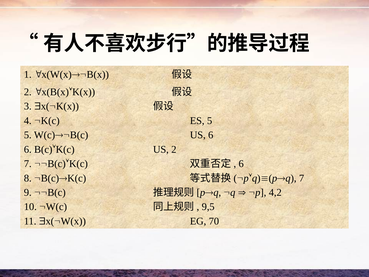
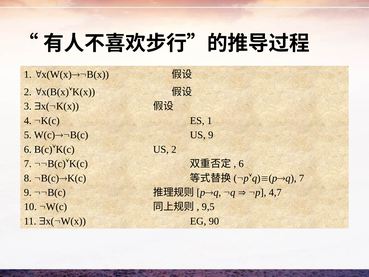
ES 5: 5 -> 1 (210, 121)
US 6: 6 -> 9 (211, 135)
4,2: 4,2 -> 4,7 (275, 192)
70: 70 -> 90 (214, 221)
